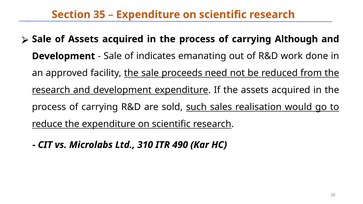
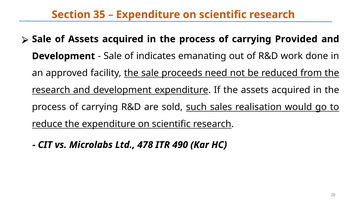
Although: Although -> Provided (296, 39)
310: 310 -> 478 (145, 145)
